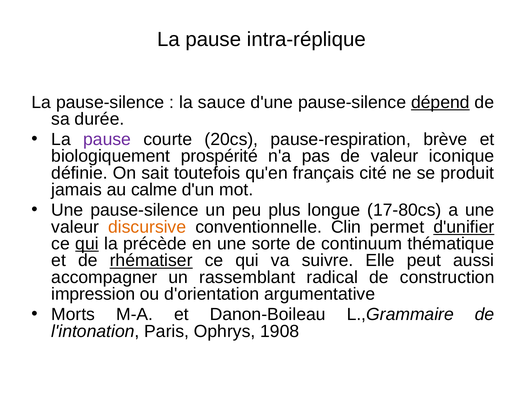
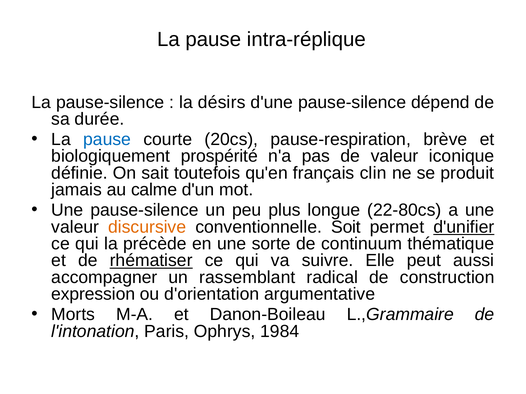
sauce: sauce -> désirs (222, 102)
dépend underline: present -> none (440, 102)
pause colour: purple -> blue (107, 140)
cité: cité -> clin (373, 173)
17-80cs: 17-80cs -> 22-80cs (404, 210)
Clin: Clin -> Soit (346, 227)
qui underline: present -> none (87, 244)
impression: impression -> expression (93, 295)
1908: 1908 -> 1984 (280, 332)
